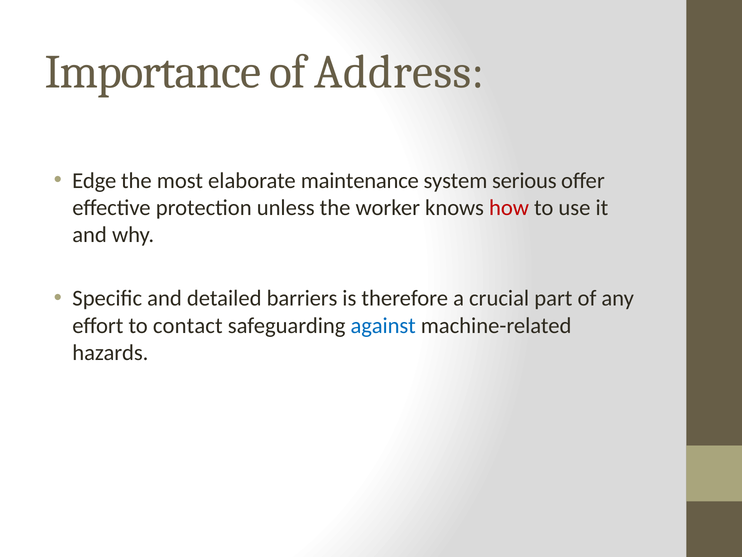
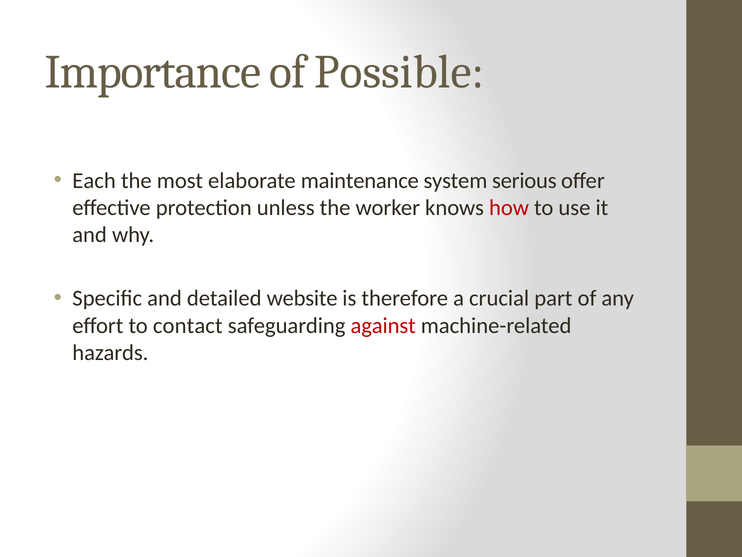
Address: Address -> Possible (399, 72)
Edge: Edge -> Each (94, 180)
barriers: barriers -> website (302, 298)
against colour: blue -> red (383, 325)
